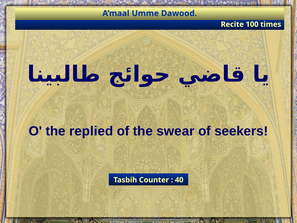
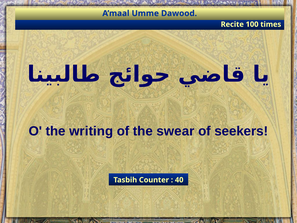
replied: replied -> writing (91, 131)
